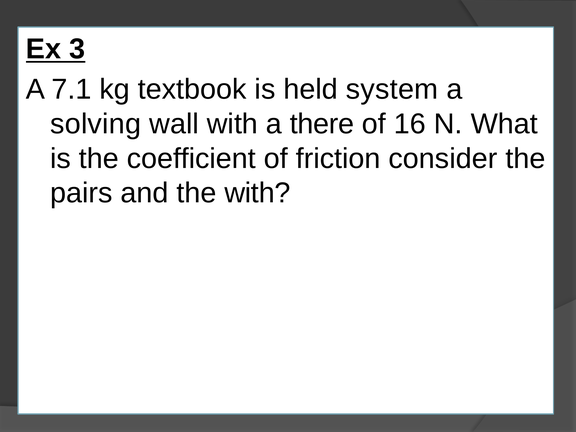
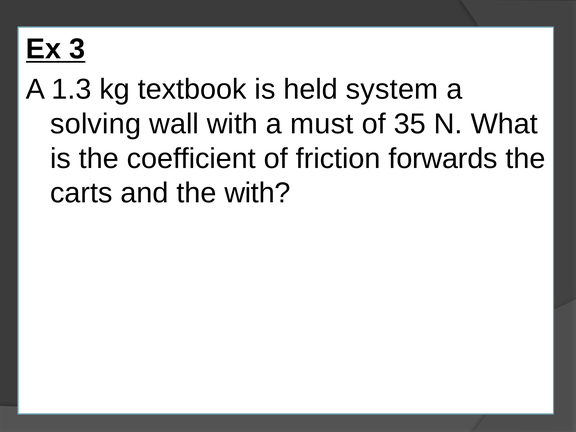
7.1: 7.1 -> 1.3 (72, 89)
there: there -> must (322, 124)
16: 16 -> 35 (410, 124)
consider: consider -> forwards (443, 159)
pairs: pairs -> carts (81, 193)
